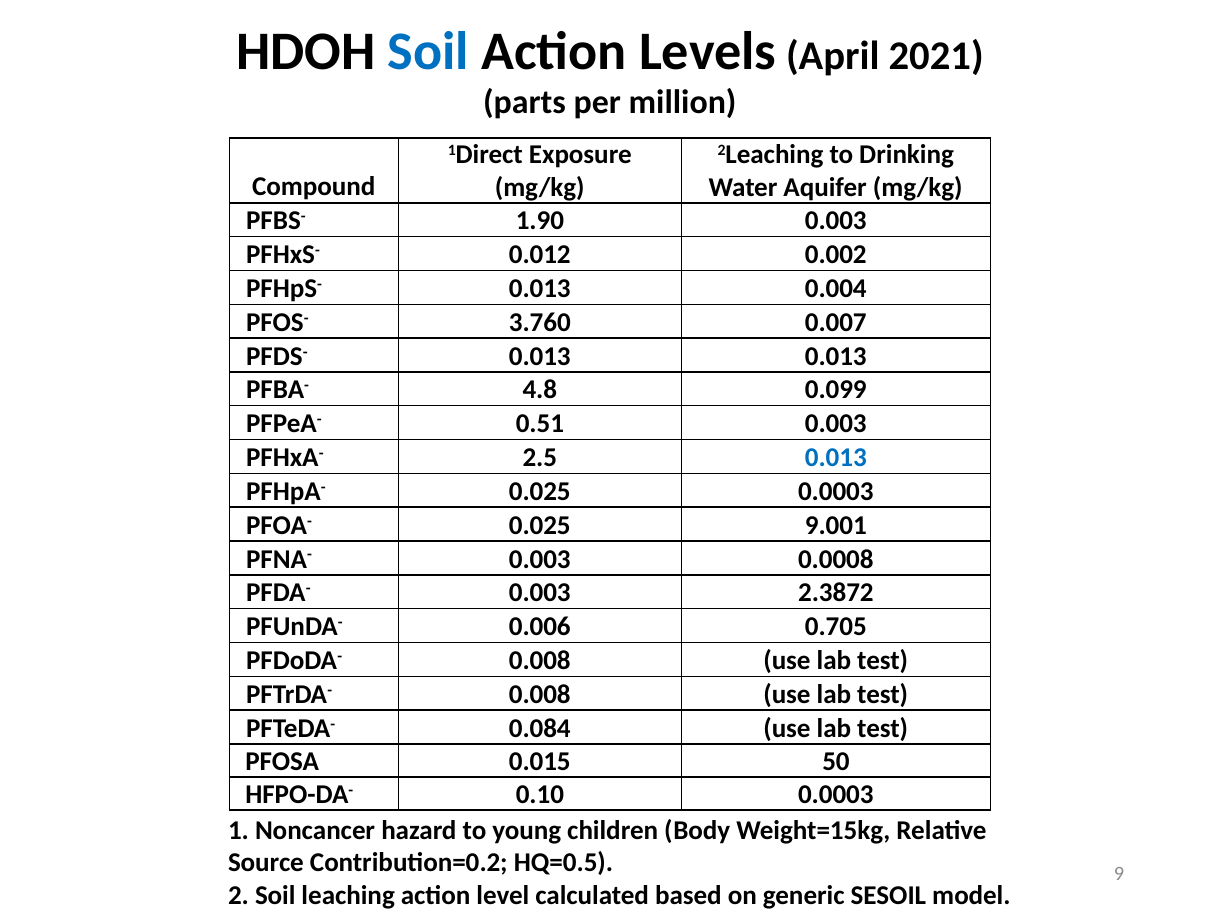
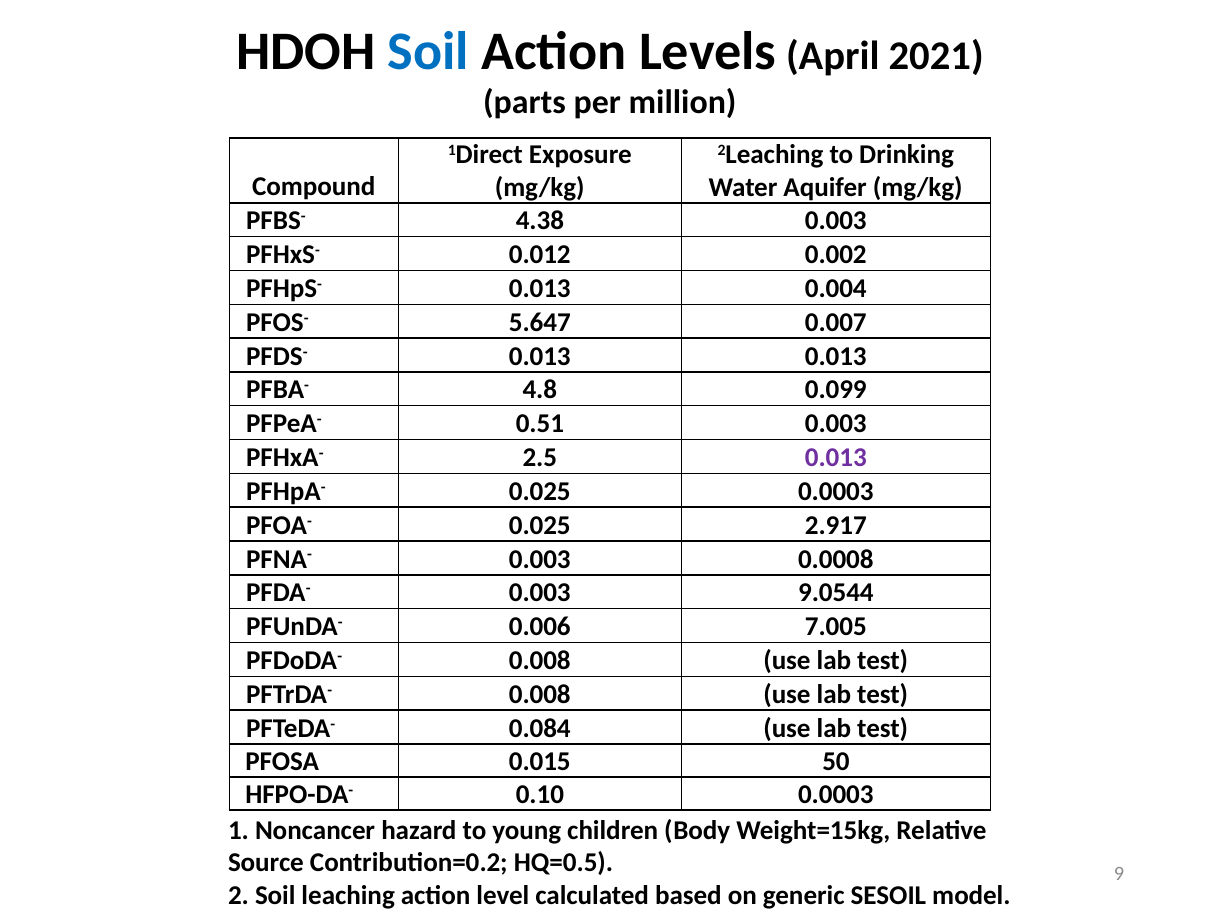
1.90: 1.90 -> 4.38 (540, 221)
3.760: 3.760 -> 5.647 (540, 322)
0.013 colour: blue -> purple (836, 458)
9.001: 9.001 -> 2.917 (836, 525)
2.3872: 2.3872 -> 9.0544 (836, 593)
0.705: 0.705 -> 7.005 (836, 627)
